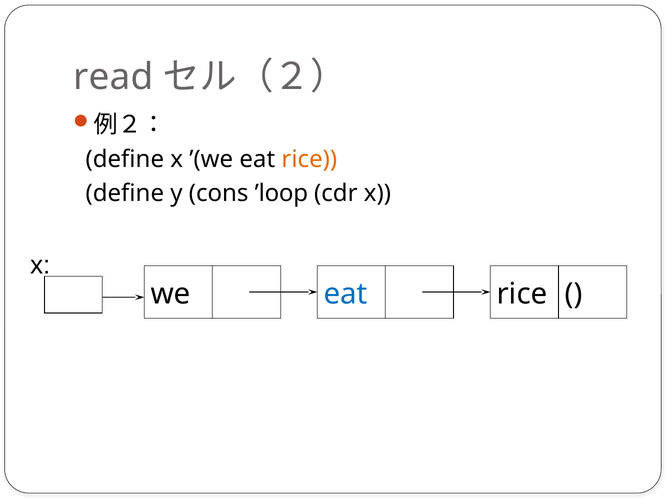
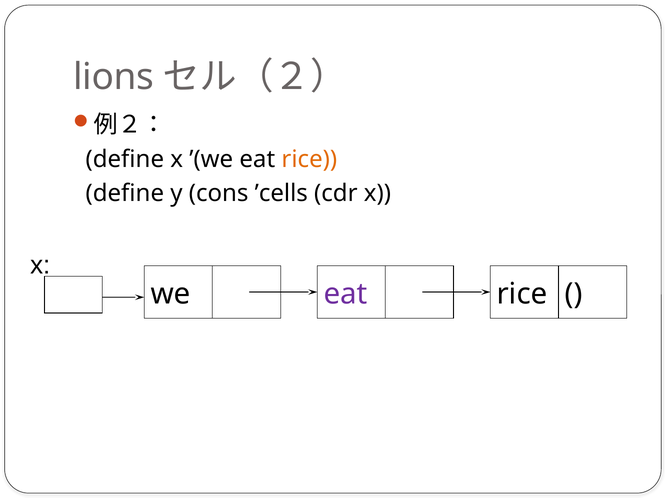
read: read -> lions (114, 77)
’loop: ’loop -> ’cells (281, 193)
eat colour: blue -> purple (346, 294)
